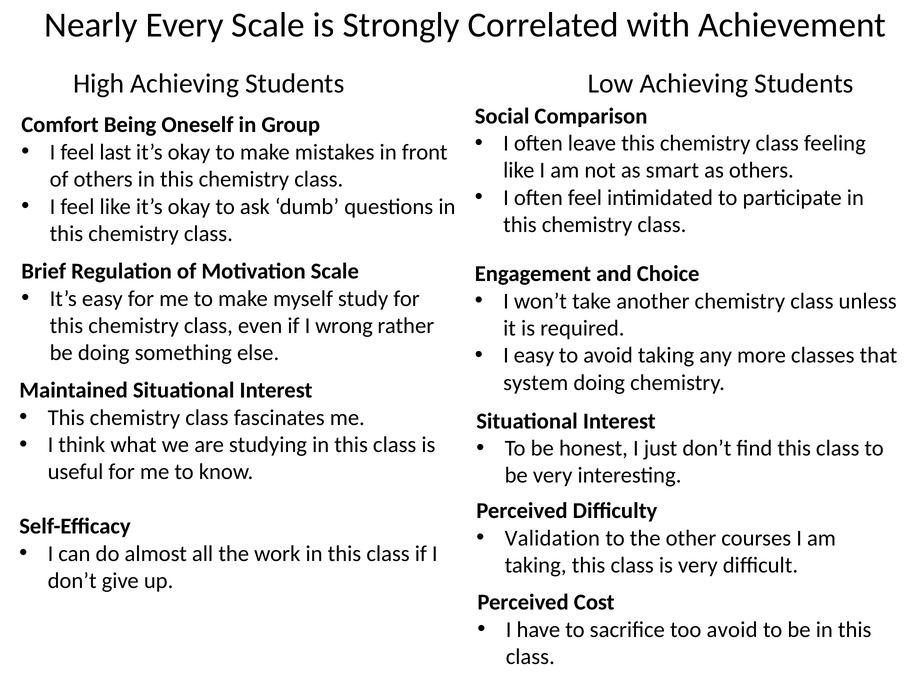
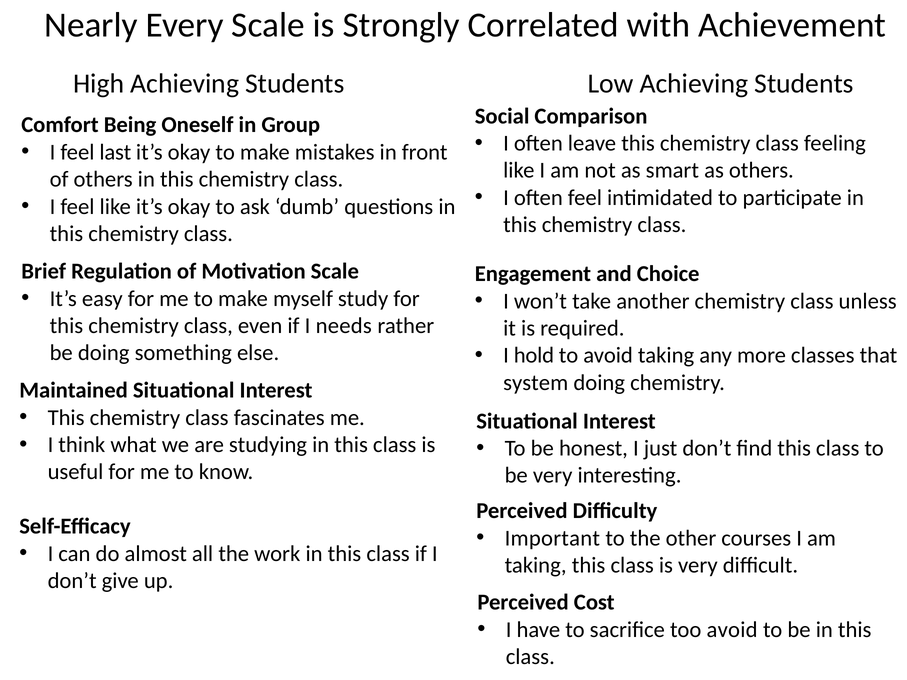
wrong: wrong -> needs (344, 326)
I easy: easy -> hold (534, 356)
Validation: Validation -> Important (552, 538)
